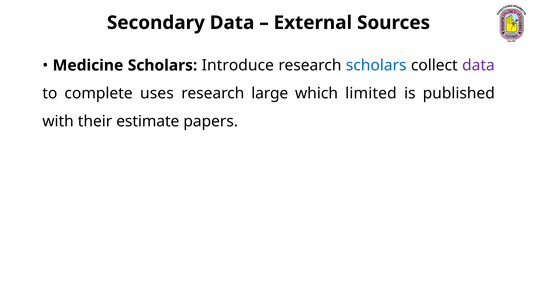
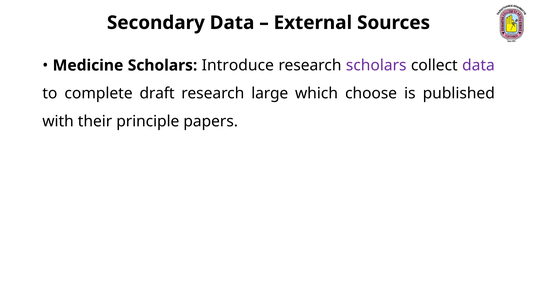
scholars colour: blue -> purple (376, 65)
uses: uses -> draft (157, 94)
limited: limited -> choose (371, 94)
estimate: estimate -> principle (148, 122)
